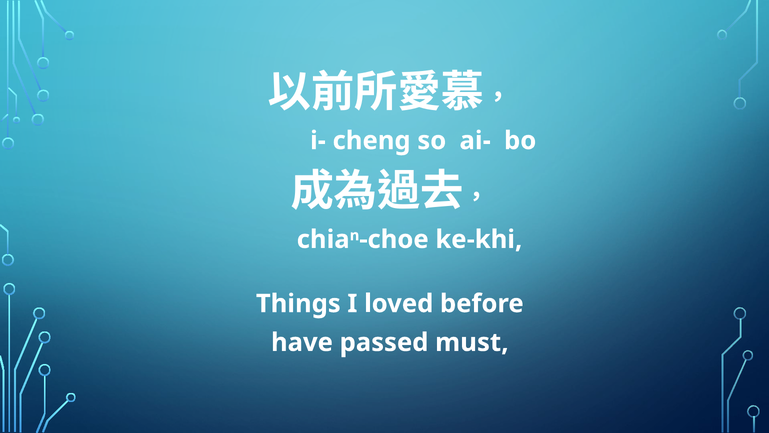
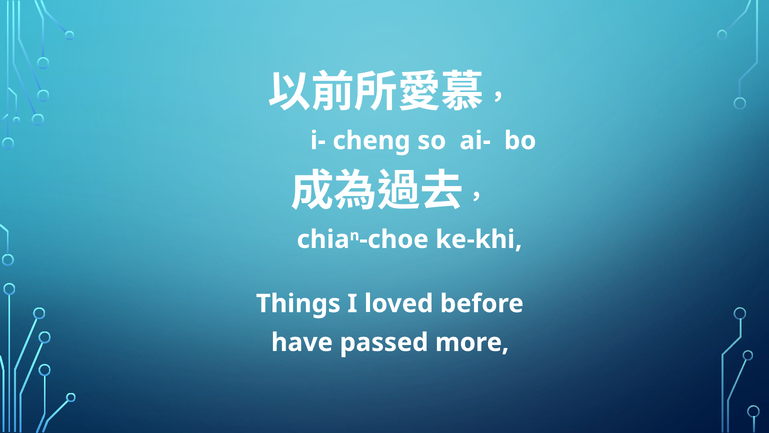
must: must -> more (472, 342)
